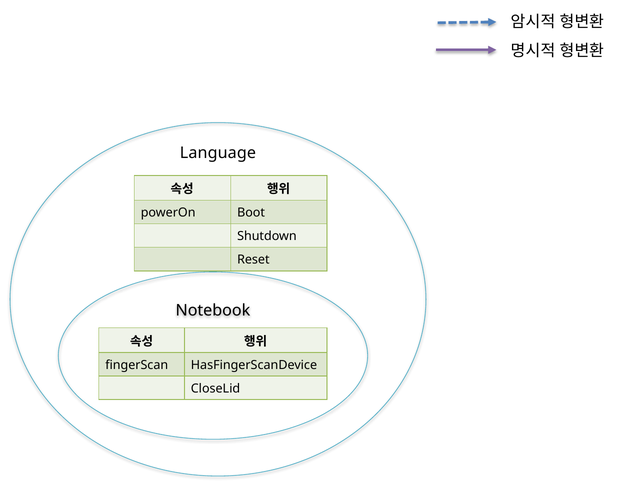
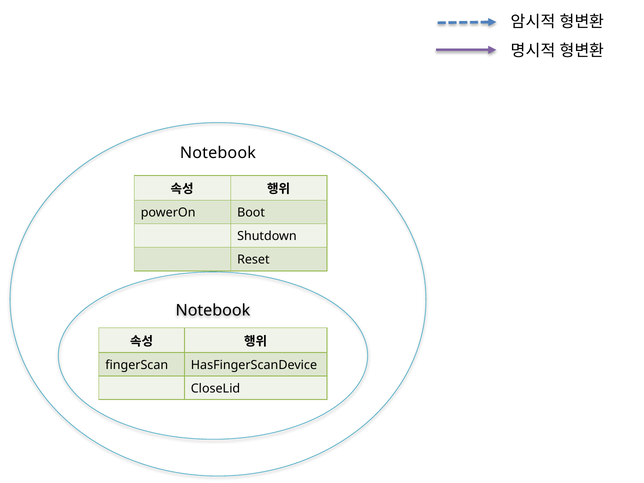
Language: Language -> Notebook (218, 153)
